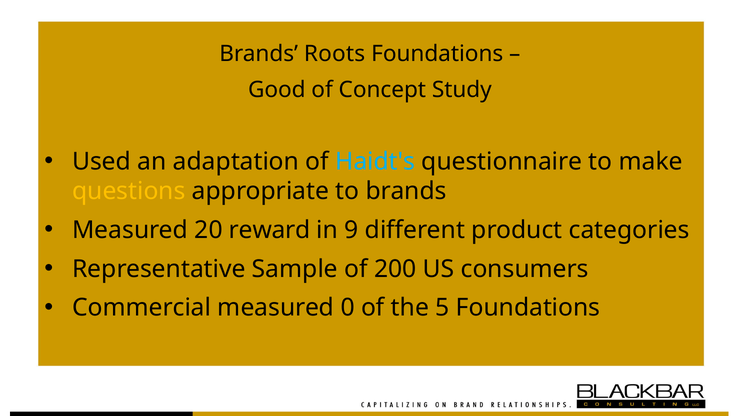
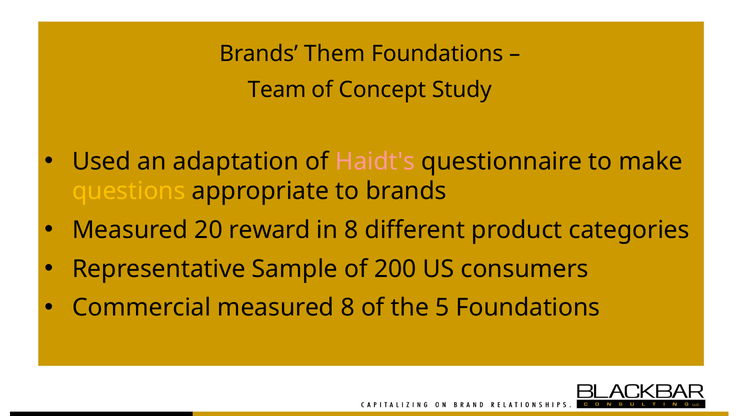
Roots: Roots -> Them (334, 54)
Good: Good -> Team (277, 90)
Haidt's colour: light blue -> pink (375, 162)
in 9: 9 -> 8 (351, 230)
measured 0: 0 -> 8 (348, 308)
